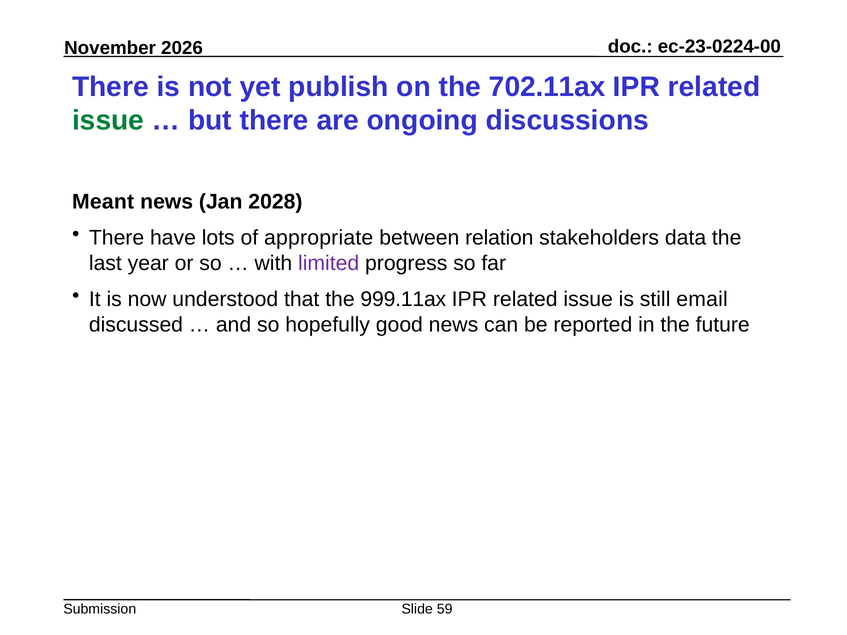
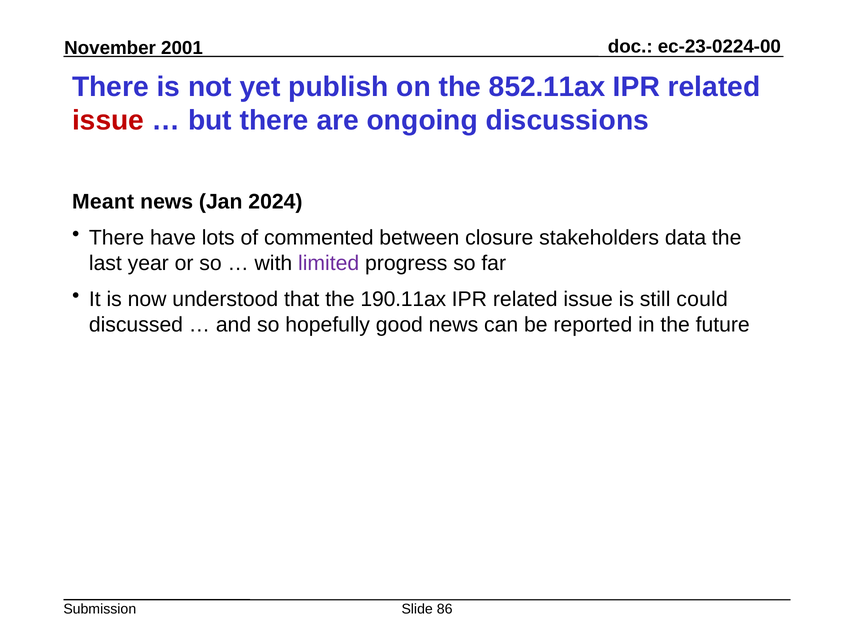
2026: 2026 -> 2001 (182, 48)
702.11ax: 702.11ax -> 852.11ax (547, 87)
issue colour: green -> red (108, 121)
2028: 2028 -> 2024 (275, 202)
appropriate: appropriate -> commented (319, 238)
relation: relation -> closure (499, 238)
999.11ax: 999.11ax -> 190.11ax (403, 299)
email: email -> could (702, 299)
59: 59 -> 86 (445, 609)
